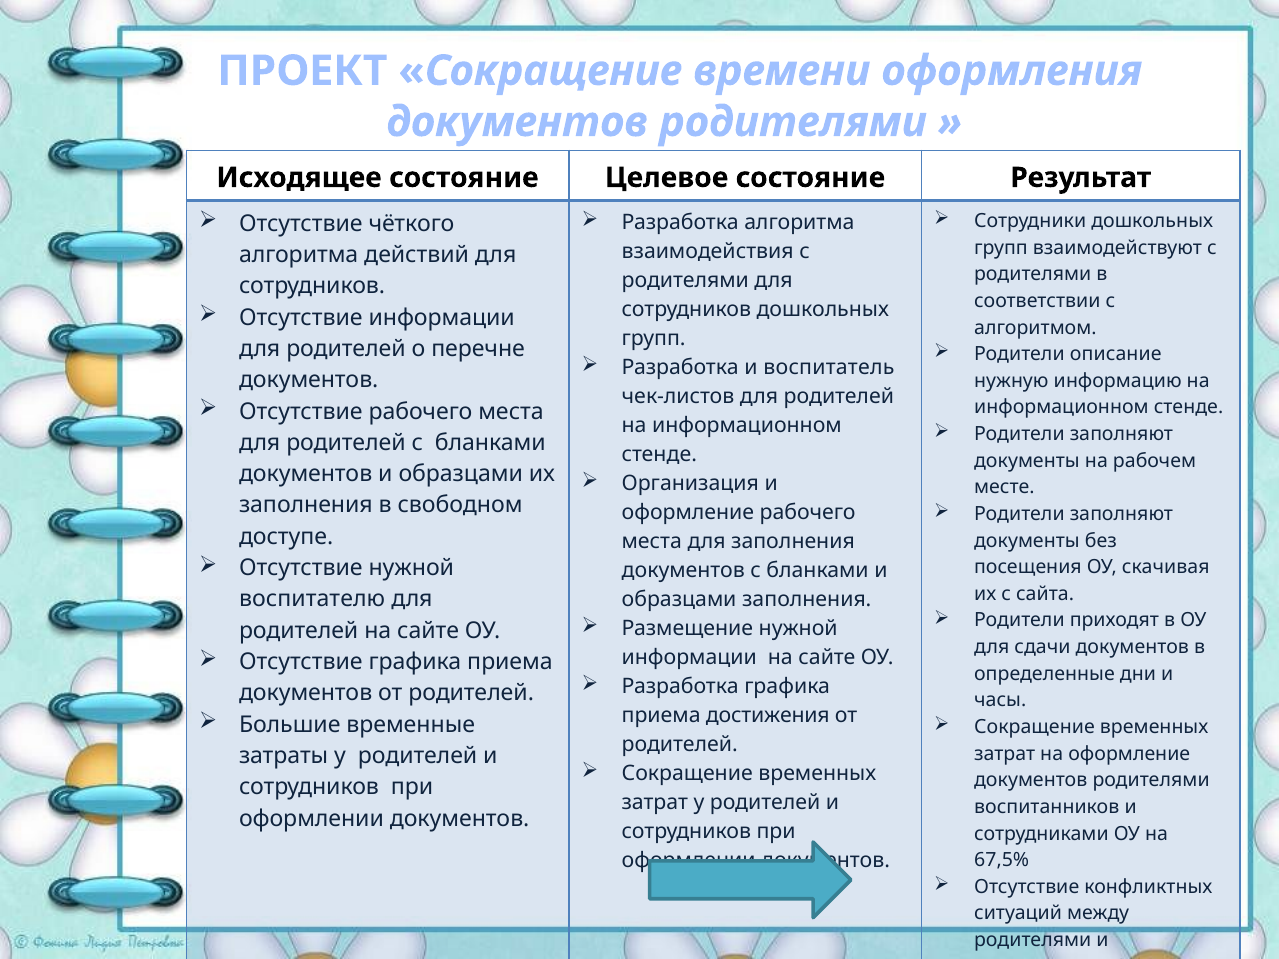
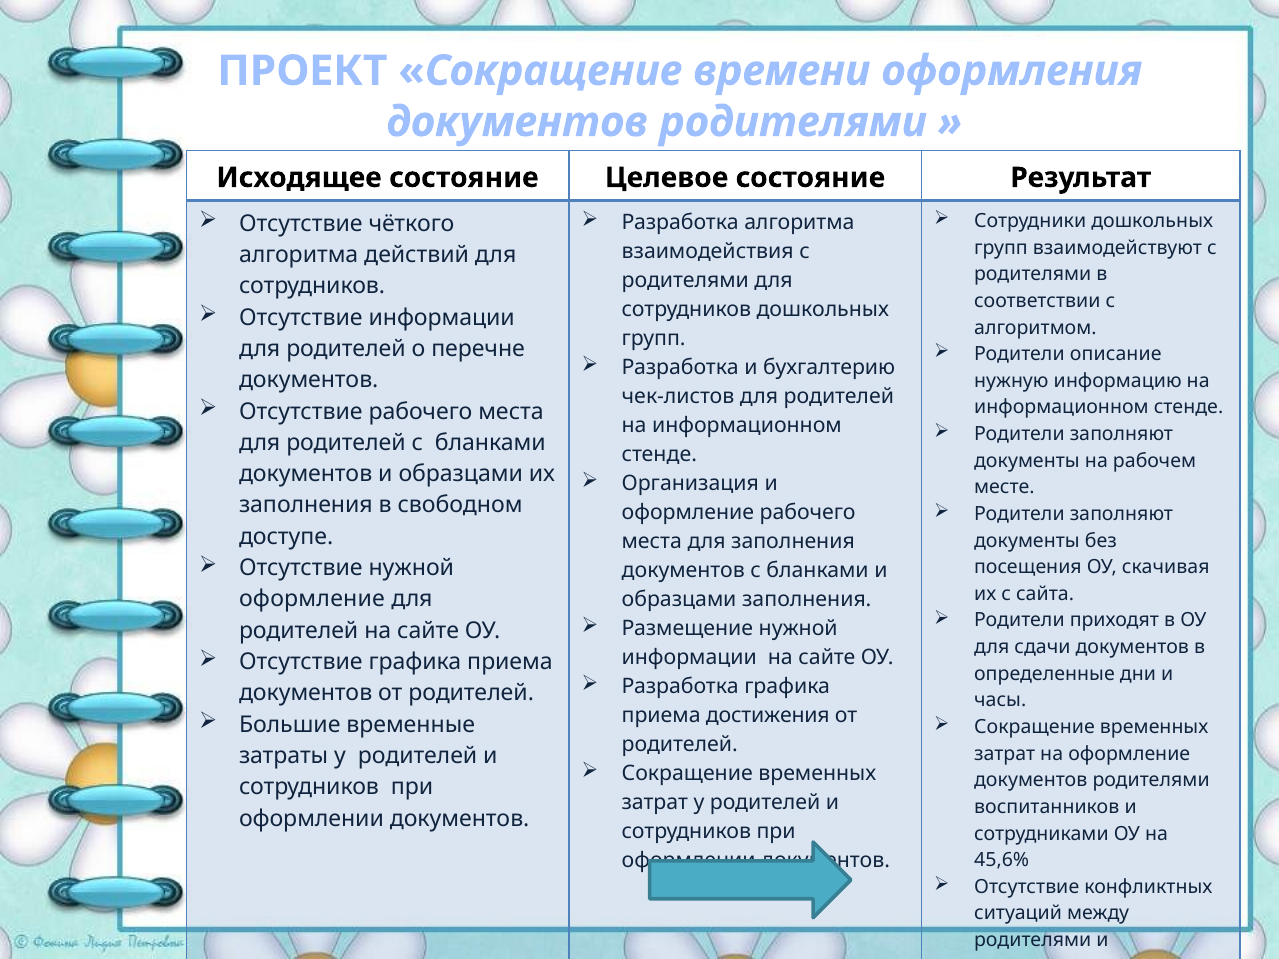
воспитатель: воспитатель -> бухгалтерию (829, 368)
воспитателю: воспитателю -> оформление (312, 599)
67,5%: 67,5% -> 45,6% (1002, 860)
